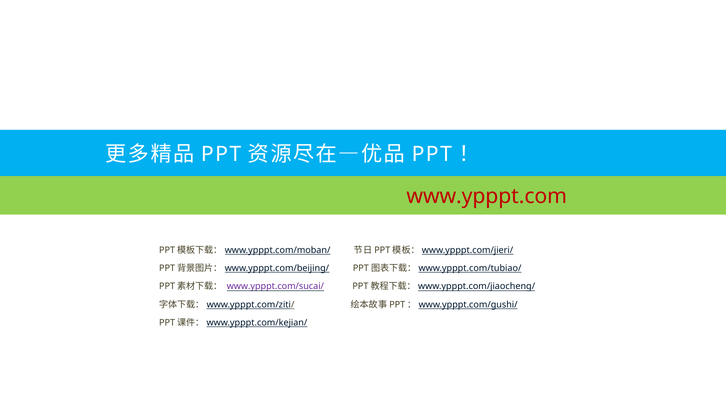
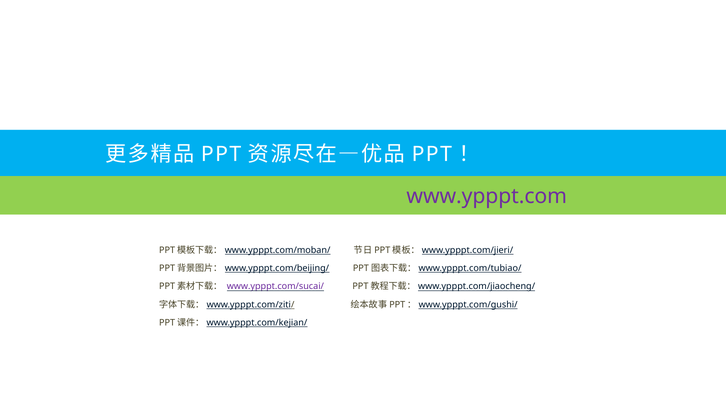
www.ypppt.com colour: red -> purple (487, 197)
